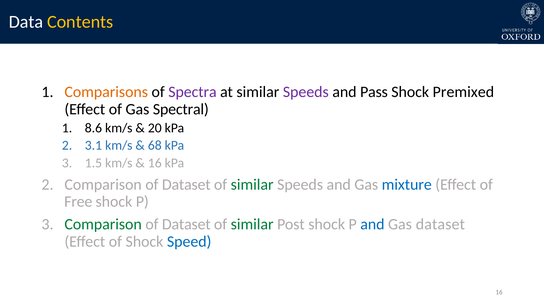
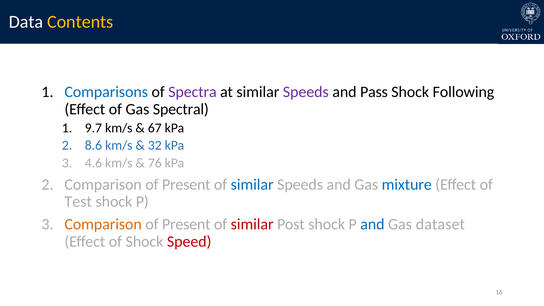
Comparisons colour: orange -> blue (106, 92)
Premixed: Premixed -> Following (463, 92)
8.6: 8.6 -> 9.7 (93, 128)
20: 20 -> 67 (155, 128)
3.1: 3.1 -> 8.6 (93, 145)
68: 68 -> 32 (155, 145)
1.5: 1.5 -> 4.6 (93, 163)
16: 16 -> 76 (155, 163)
Dataset: Dataset -> Present (186, 184)
similar colour: green -> blue (252, 184)
Free: Free -> Test (78, 202)
Comparison colour: green -> orange (103, 224)
Dataset: Dataset -> Present (186, 224)
similar colour: green -> red (252, 224)
Speed colour: blue -> red (189, 242)
